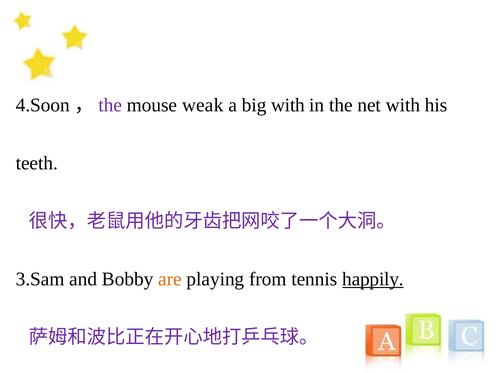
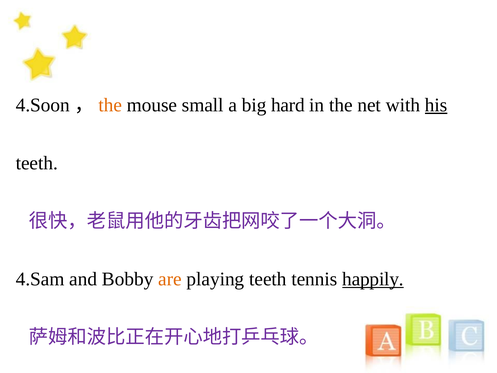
the colour: purple -> orange (110, 105)
weak: weak -> small (203, 105)
big with: with -> hard (288, 105)
his underline: none -> present (436, 105)
3.Sam: 3.Sam -> 4.Sam (40, 279)
playing from: from -> teeth (268, 279)
